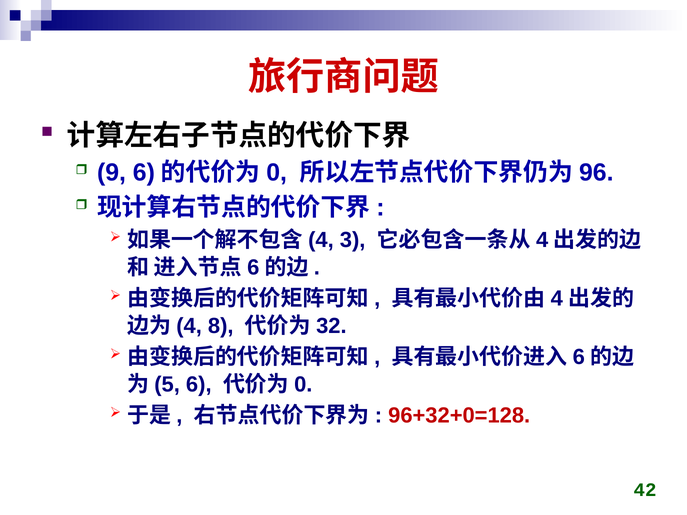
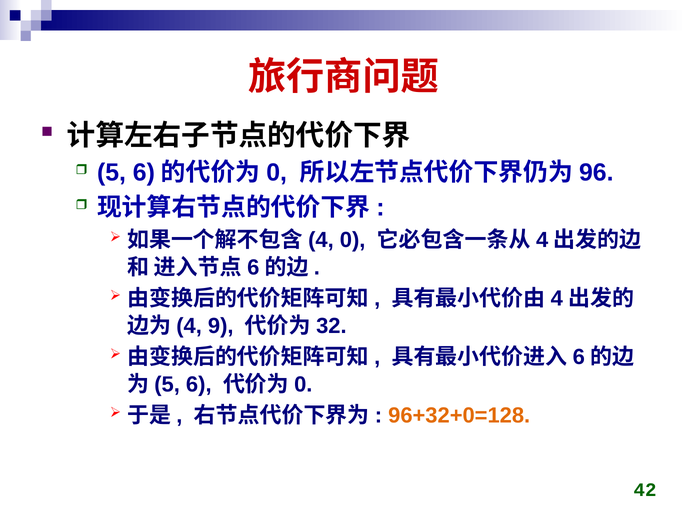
9: 9 -> 5 (111, 173)
3: 3 -> 0 (353, 240)
8: 8 -> 9 (221, 326)
96+32+0=128 colour: red -> orange (459, 416)
